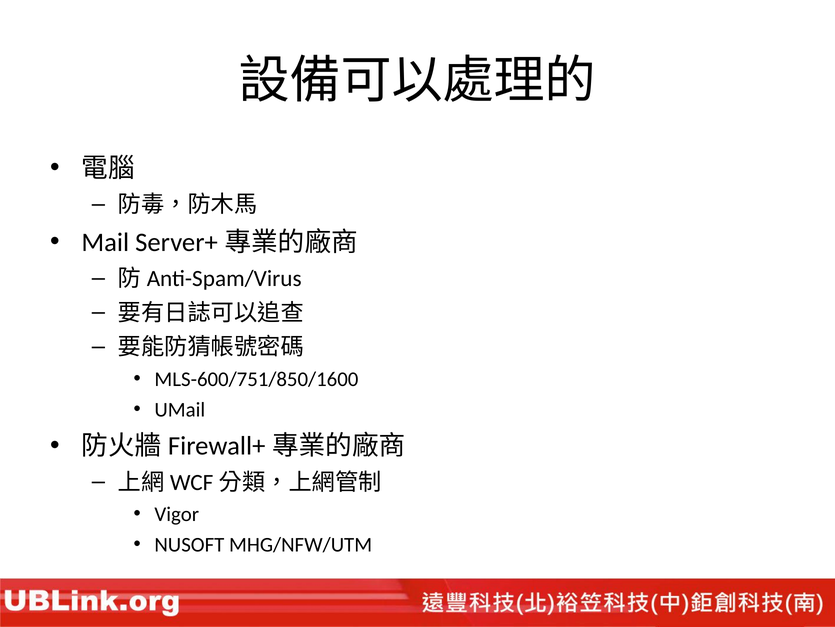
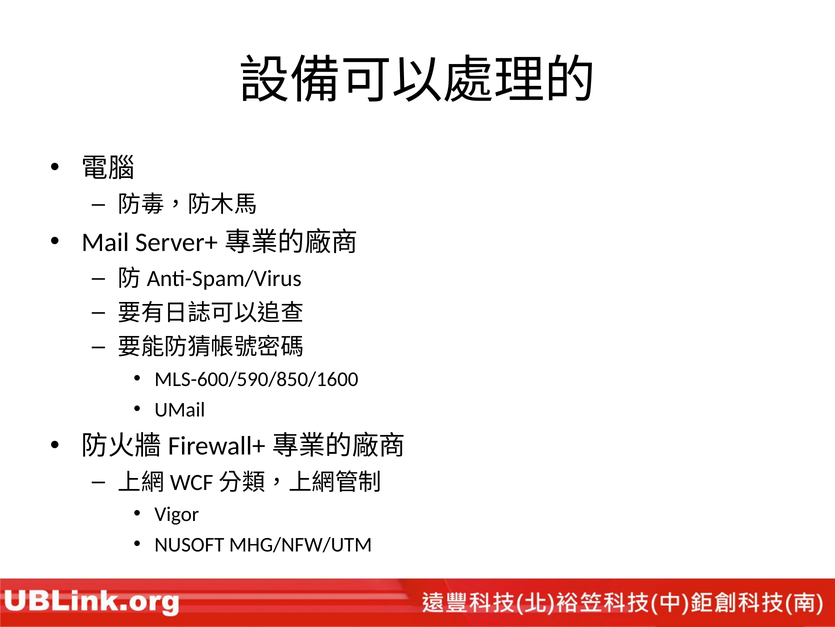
MLS-600/751/850/1600: MLS-600/751/850/1600 -> MLS-600/590/850/1600 (256, 379)
